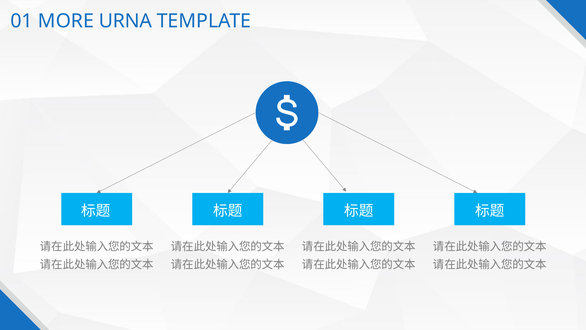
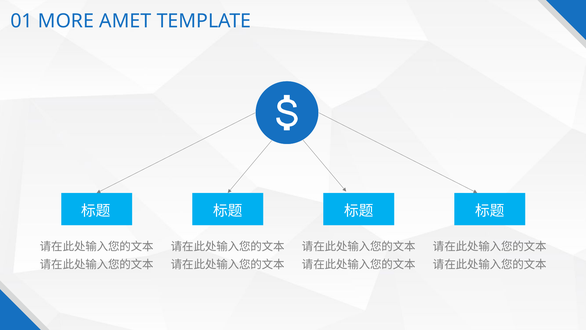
URNA: URNA -> AMET (125, 21)
